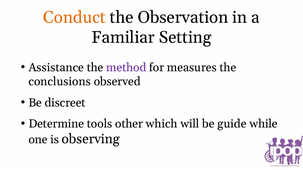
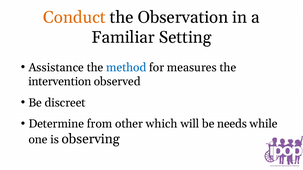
method colour: purple -> blue (126, 68)
conclusions: conclusions -> intervention (60, 82)
tools: tools -> from (100, 124)
guide: guide -> needs (232, 124)
